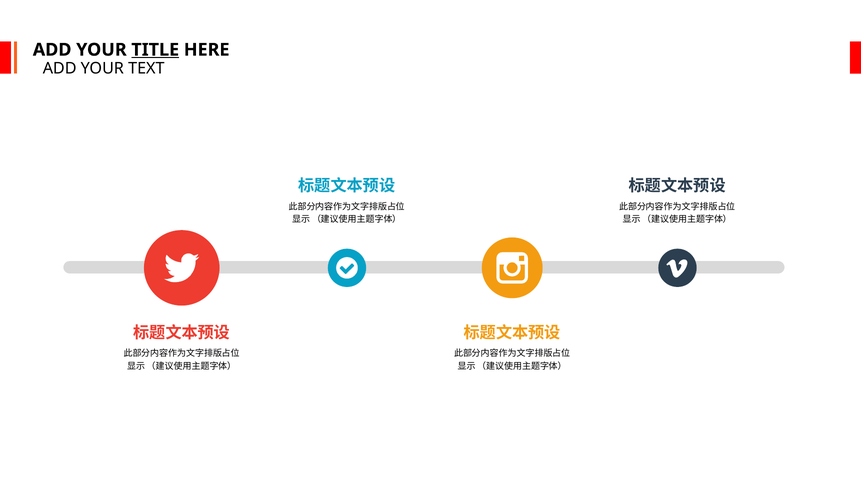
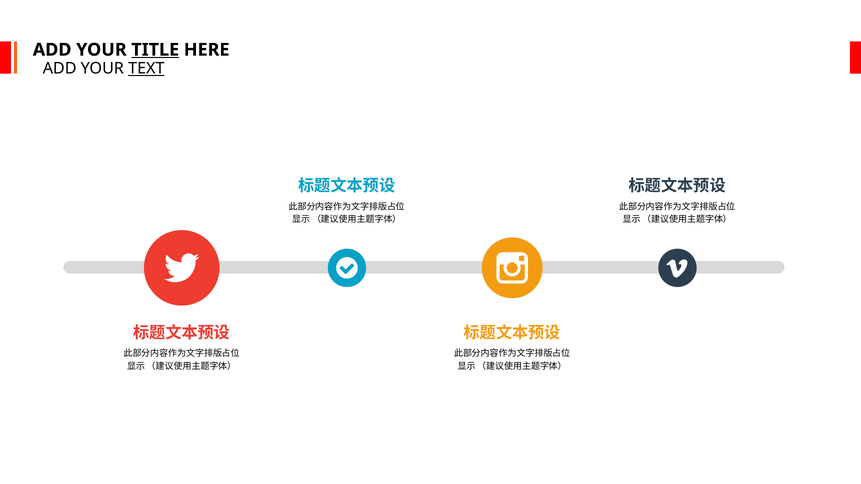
TEXT underline: none -> present (146, 69)
